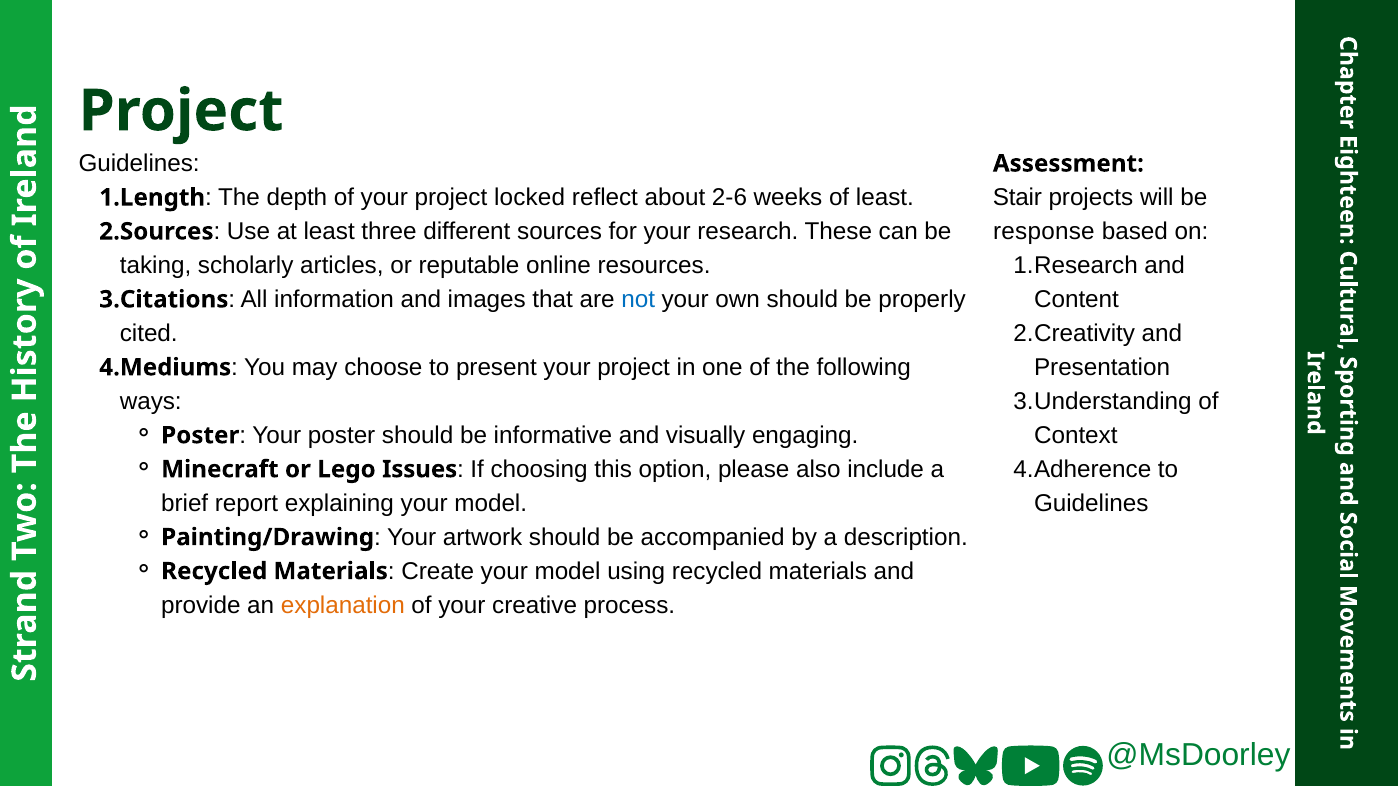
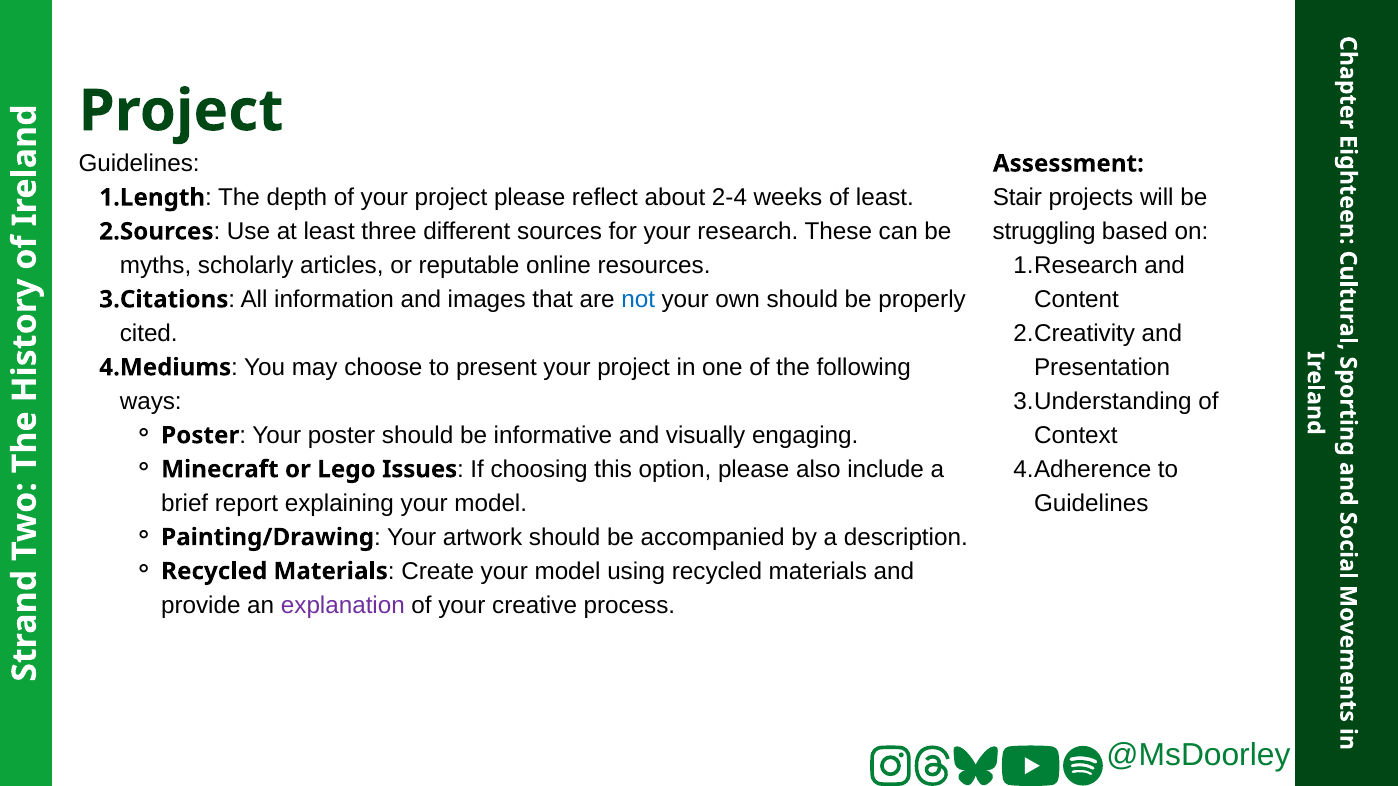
project locked: locked -> please (530, 198)
2-6: 2-6 -> 2-4 (729, 198)
response: response -> struggling (1044, 232)
taking: taking -> myths (156, 266)
explanation colour: orange -> purple (343, 605)
